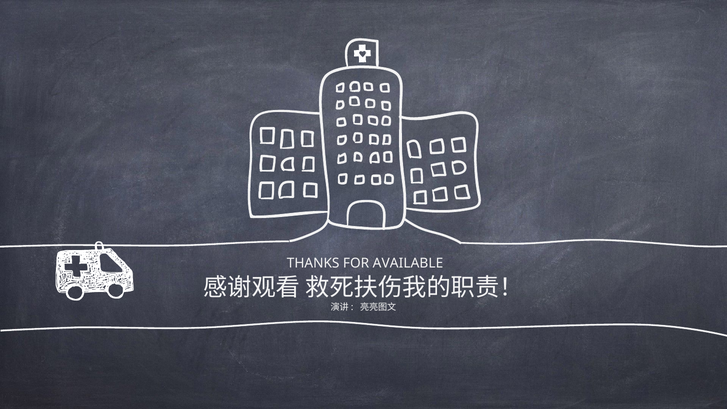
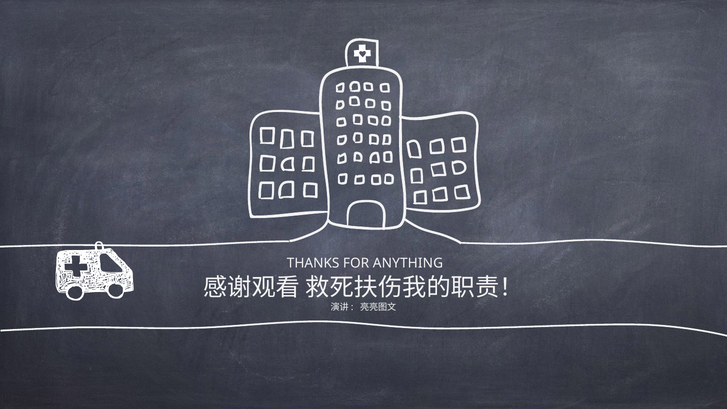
AVAILABLE: AVAILABLE -> ANYTHING (408, 263)
